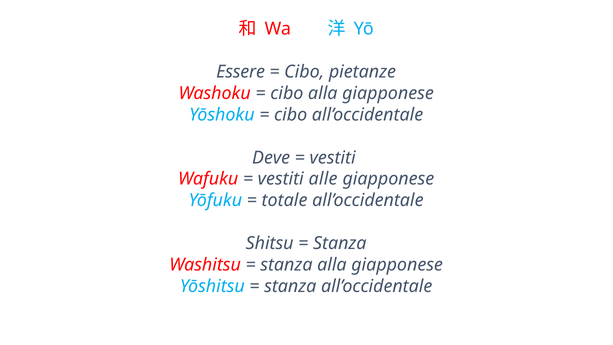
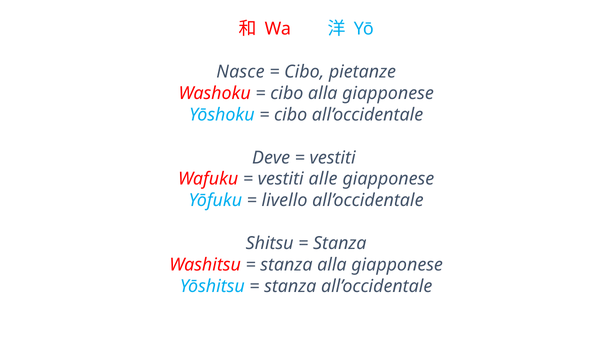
Essere: Essere -> Nasce (240, 72)
totale: totale -> livello (285, 200)
